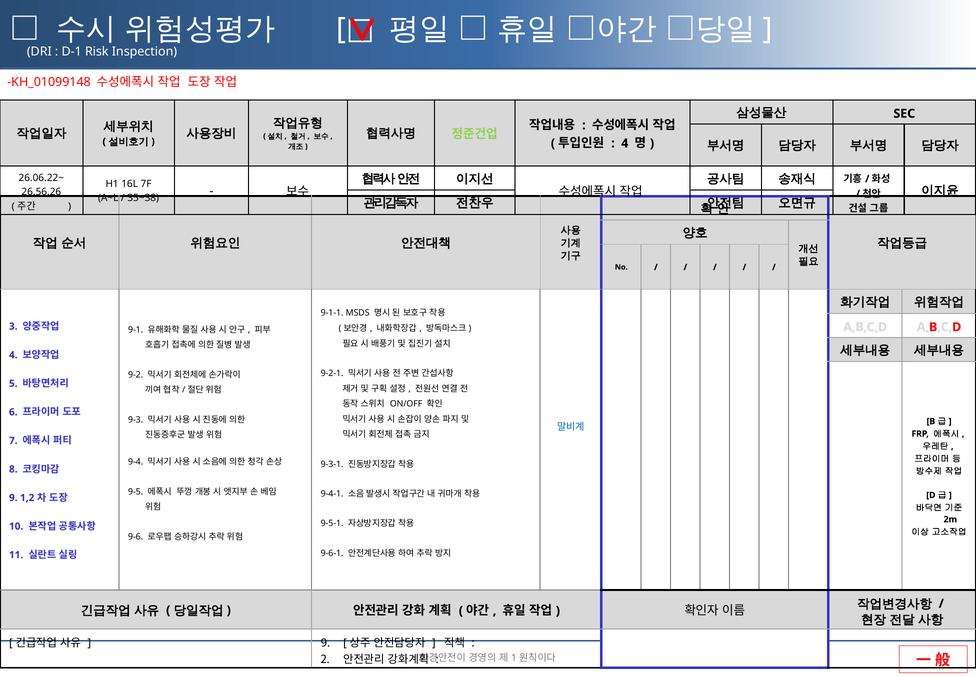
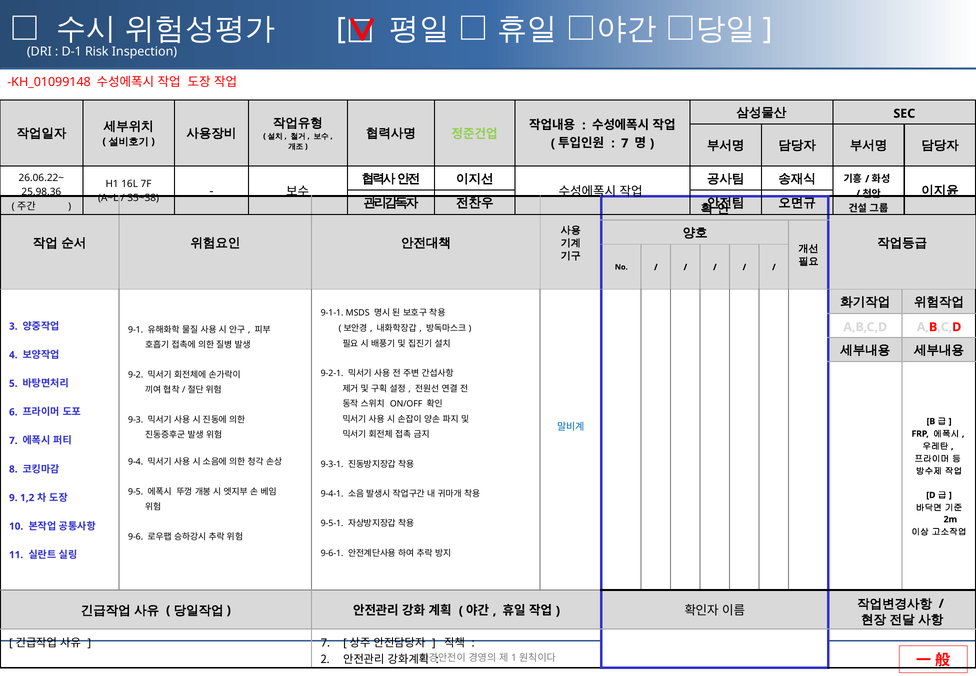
4: 4 -> 7 (625, 143)
26.56.26: 26.56.26 -> 25.98.36 (41, 192)
9: 9 -> 7 (325, 643)
